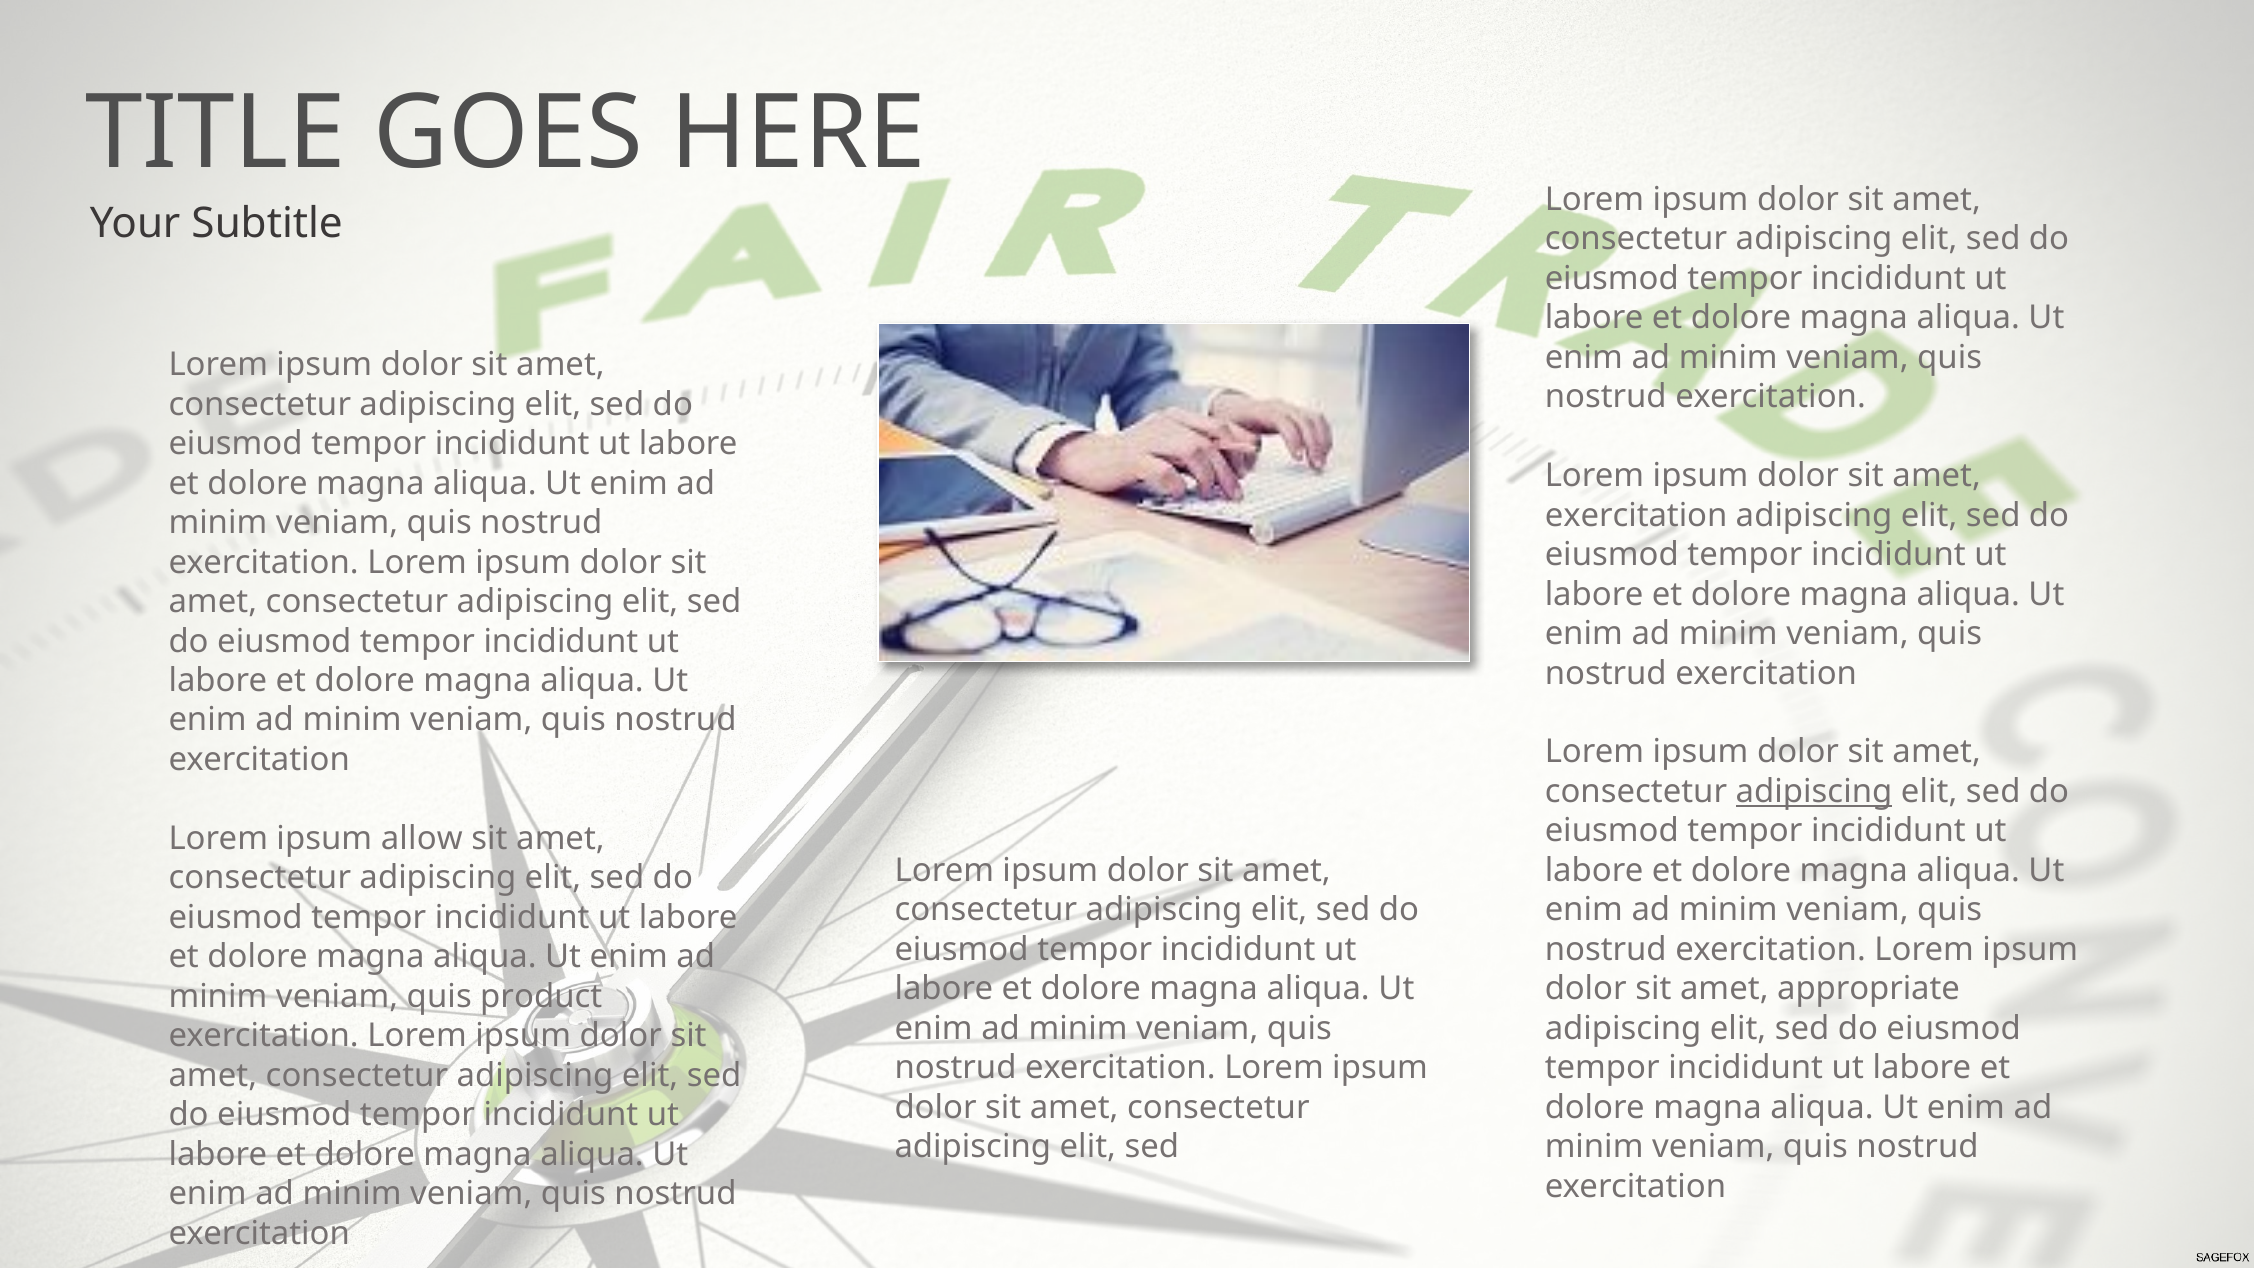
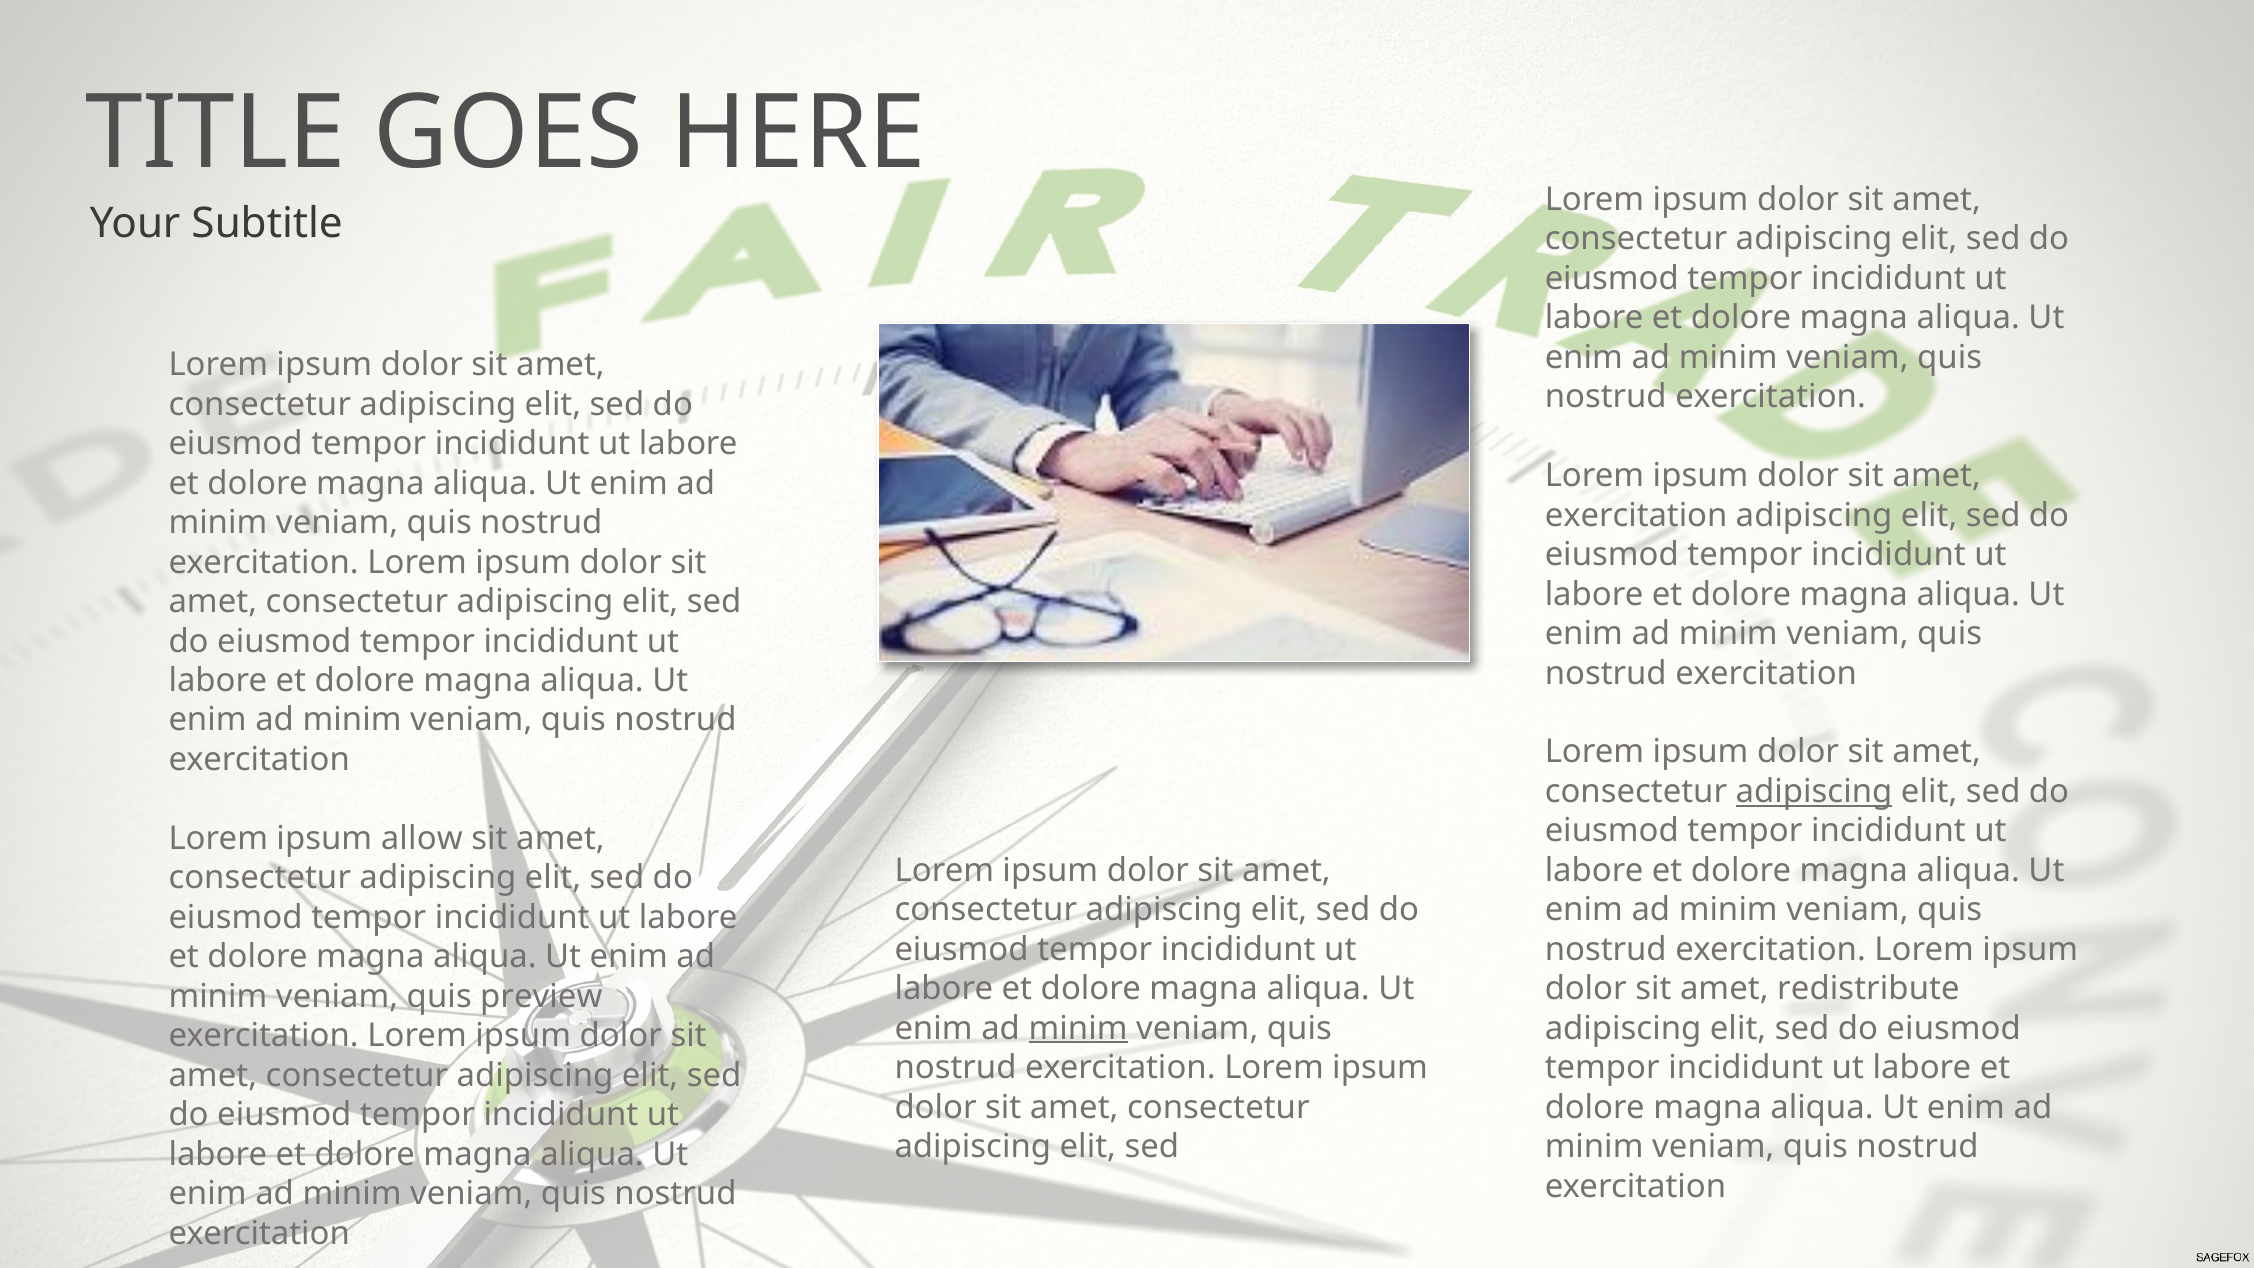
appropriate: appropriate -> redistribute (1868, 989)
product: product -> preview (541, 996)
minim underline: none -> present (1078, 1028)
